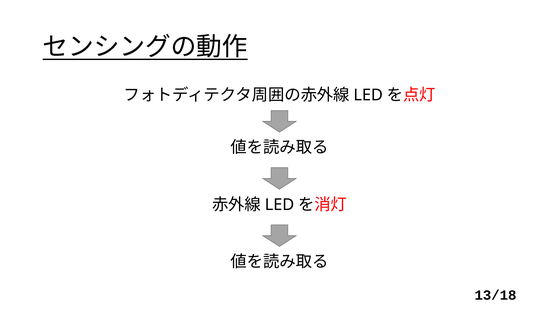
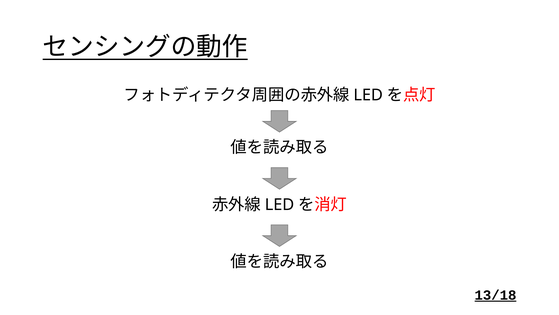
13/18 underline: none -> present (495, 295)
